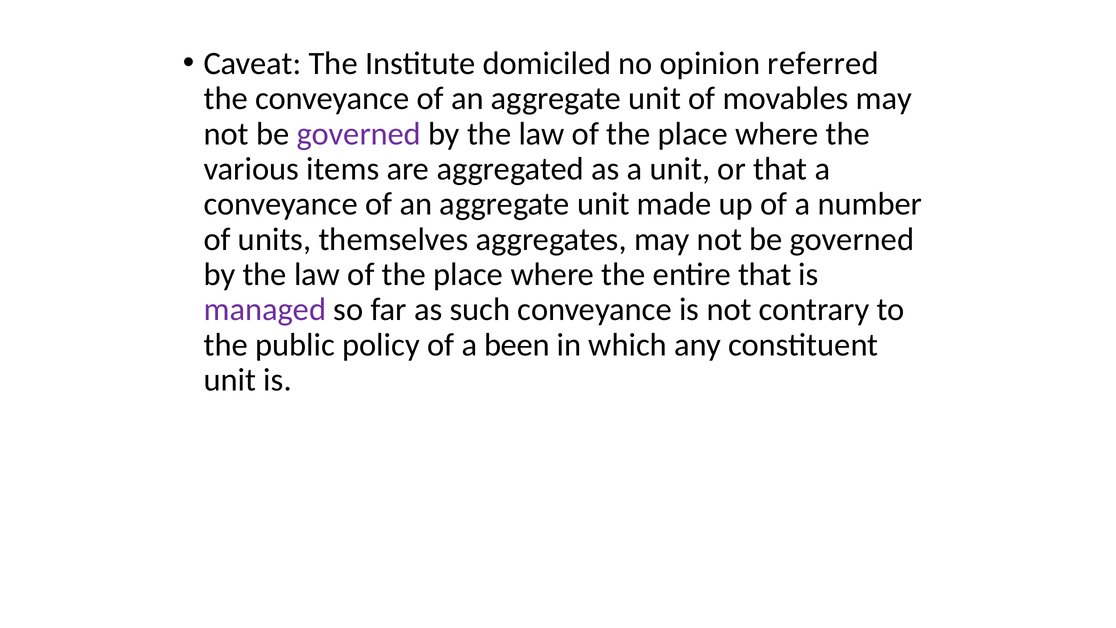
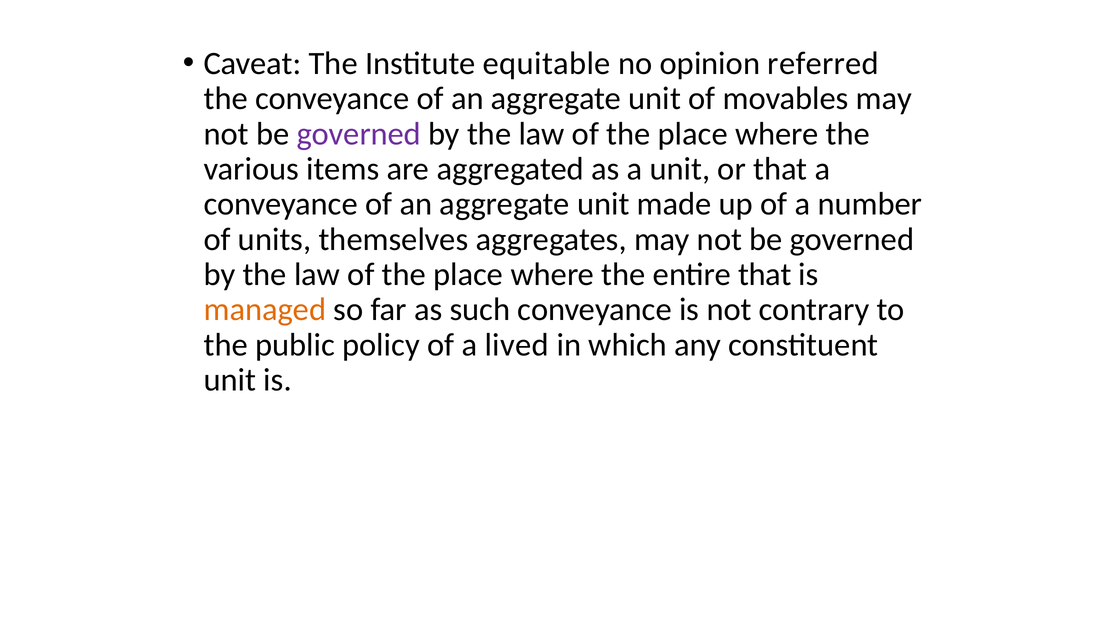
domiciled: domiciled -> equitable (547, 63)
managed colour: purple -> orange (265, 310)
been: been -> lived (517, 345)
